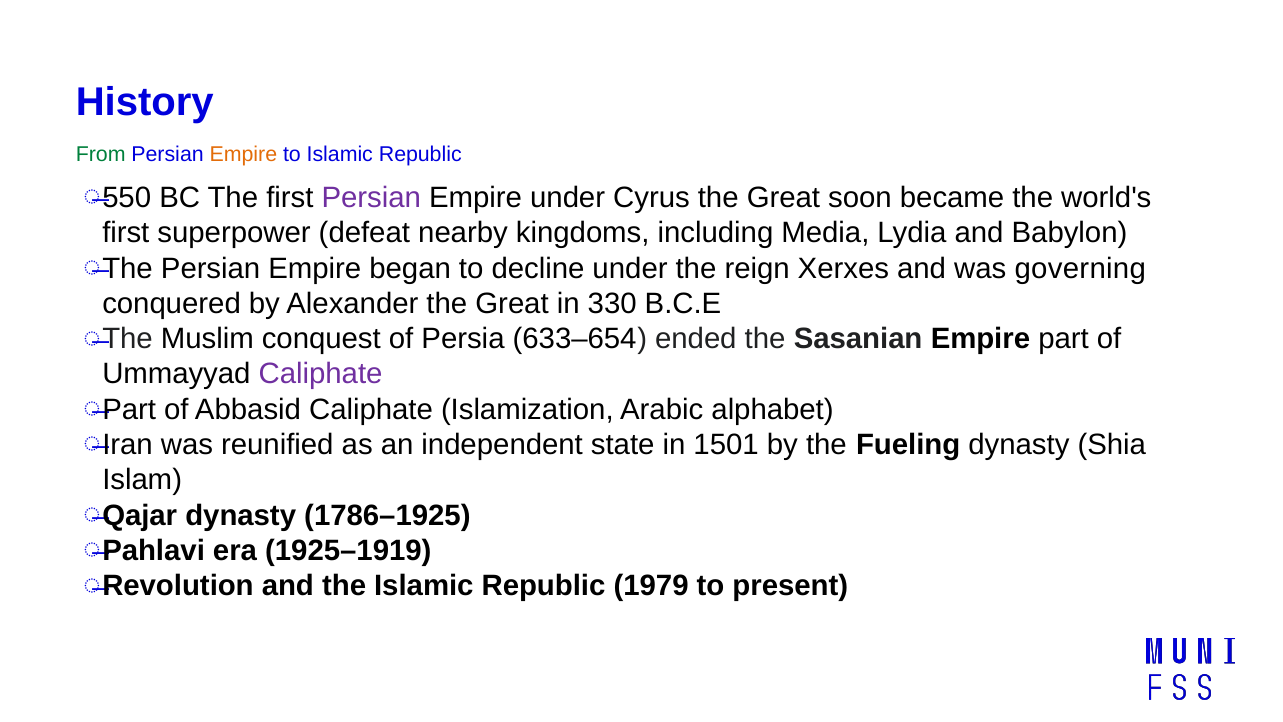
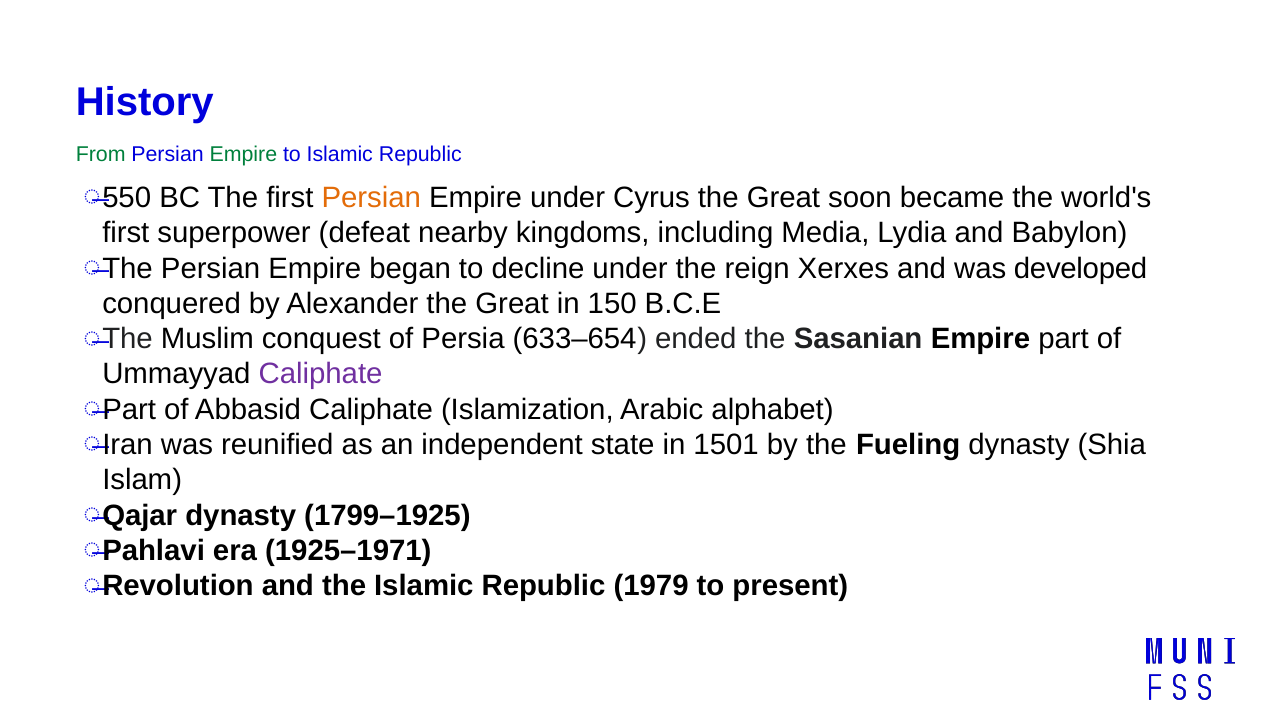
Empire colour: orange -> green (243, 155)
Persian colour: purple -> orange (371, 198)
governing: governing -> developed (1081, 268)
330: 330 -> 150 (612, 304)
1786–1925: 1786–1925 -> 1799–1925 (387, 515)
1925–1919: 1925–1919 -> 1925–1971 (348, 550)
